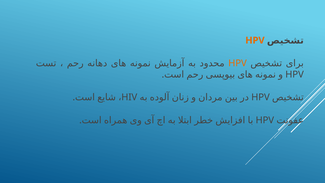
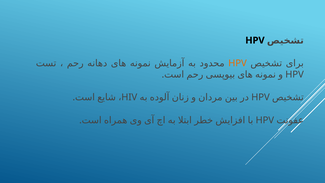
HPV colour: orange -> black (255, 40)
